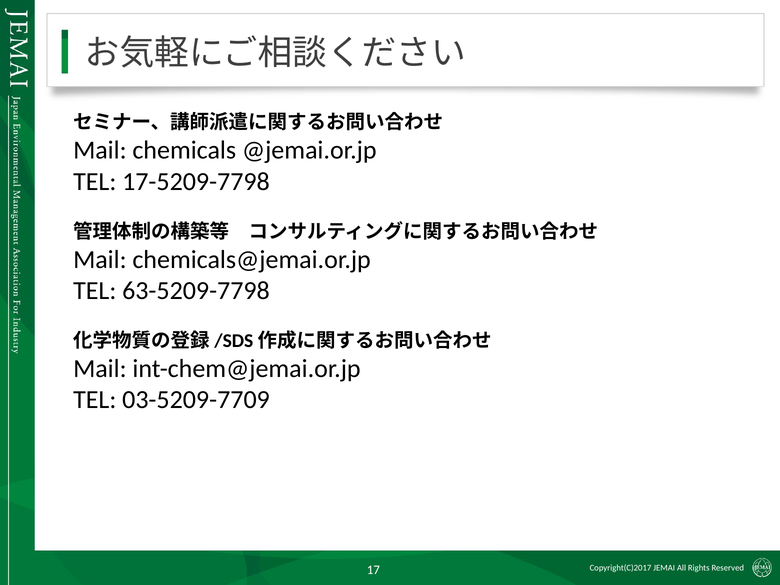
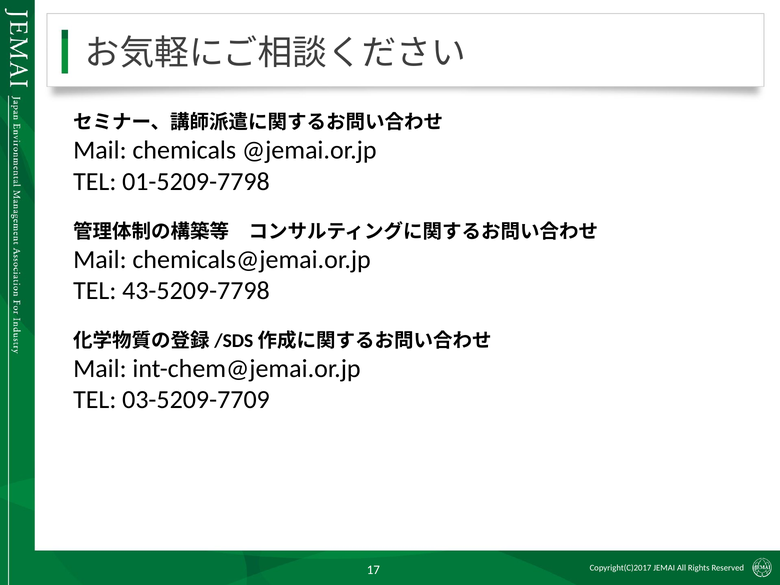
17-5209-7798: 17-5209-7798 -> 01-5209-7798 (196, 181)
63-5209-7798: 63-5209-7798 -> 43-5209-7798 (196, 291)
